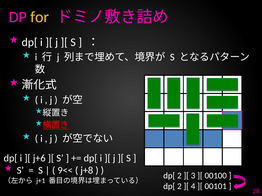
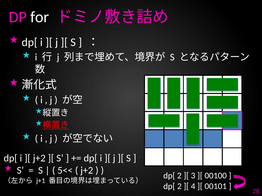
for colour: yellow -> white (40, 17)
j+6: j+6 -> j+2 (39, 159)
9<<: 9<< -> 5<< (65, 171)
j+8: j+8 -> j+2 (87, 171)
